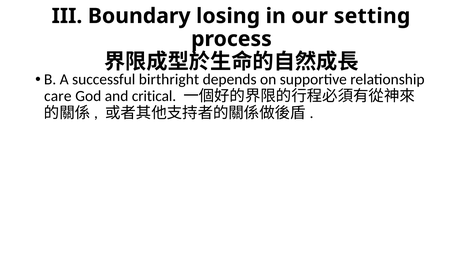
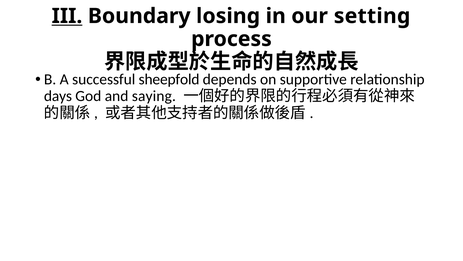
III underline: none -> present (67, 16)
birthright: birthright -> sheepfold (169, 79)
care: care -> days (58, 96)
critical: critical -> saying (154, 96)
